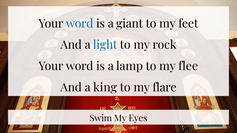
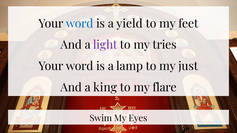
giant: giant -> yield (130, 24)
light colour: blue -> purple (105, 45)
rock: rock -> tries (165, 45)
flee: flee -> just (188, 66)
